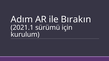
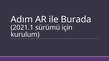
Bırakın: Bırakın -> Burada (76, 20)
